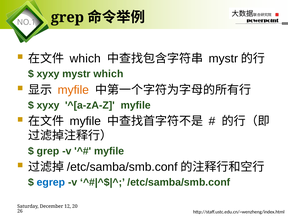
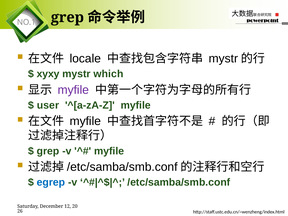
which: which -> locale (85, 59)
myfile colour: orange -> purple (73, 90)
xyxy: xyxy -> user (48, 105)
